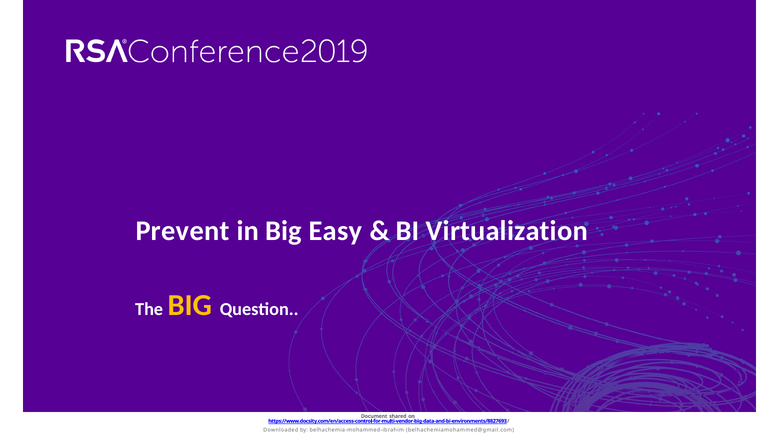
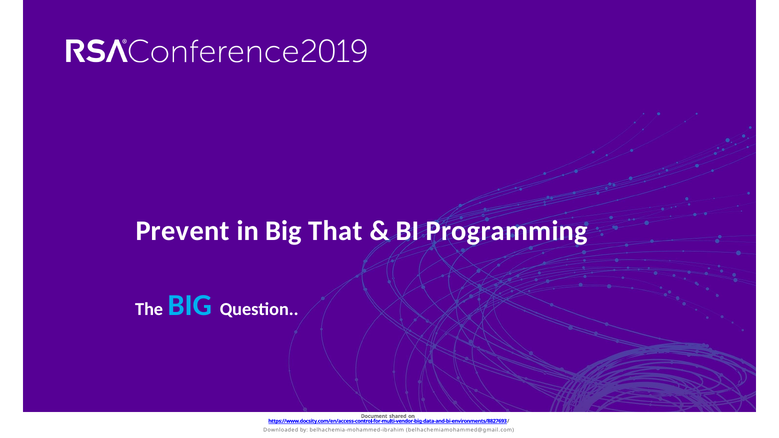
Easy: Easy -> That (335, 231)
Virtualization: Virtualization -> Programming (507, 231)
BIG colour: yellow -> light blue (190, 306)
